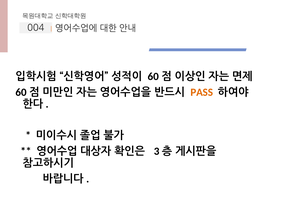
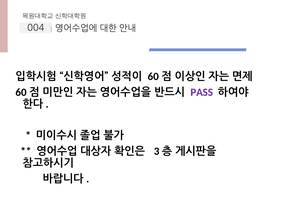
PASS colour: orange -> purple (202, 92)
